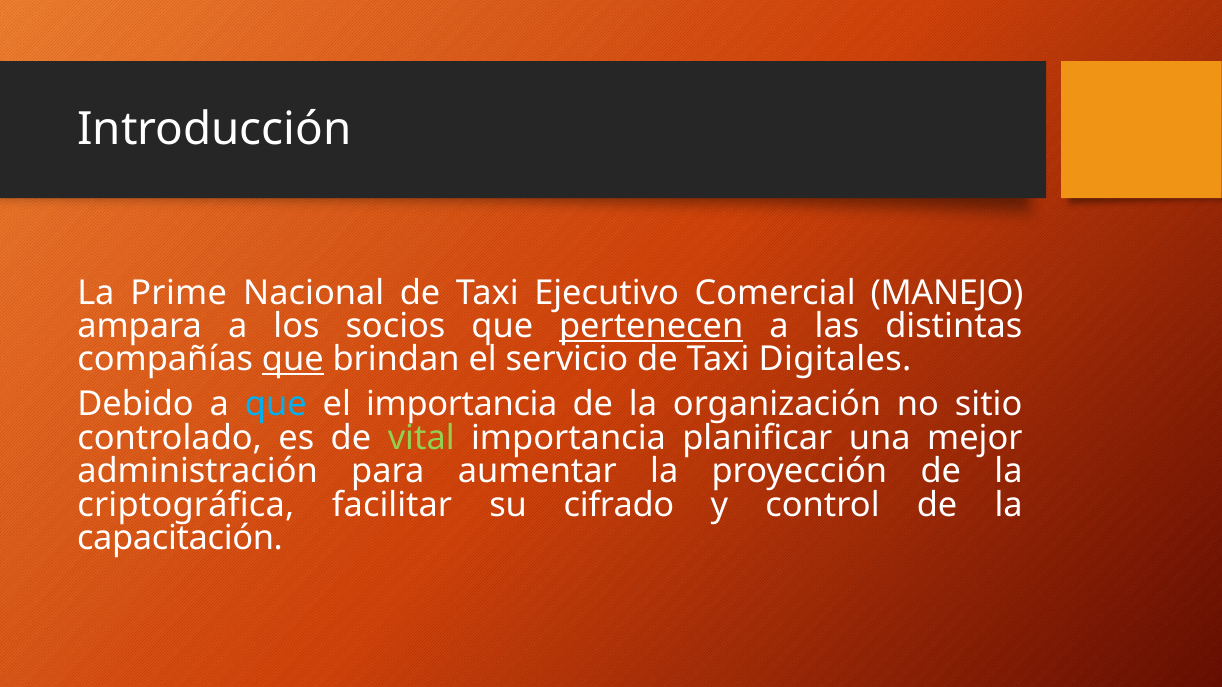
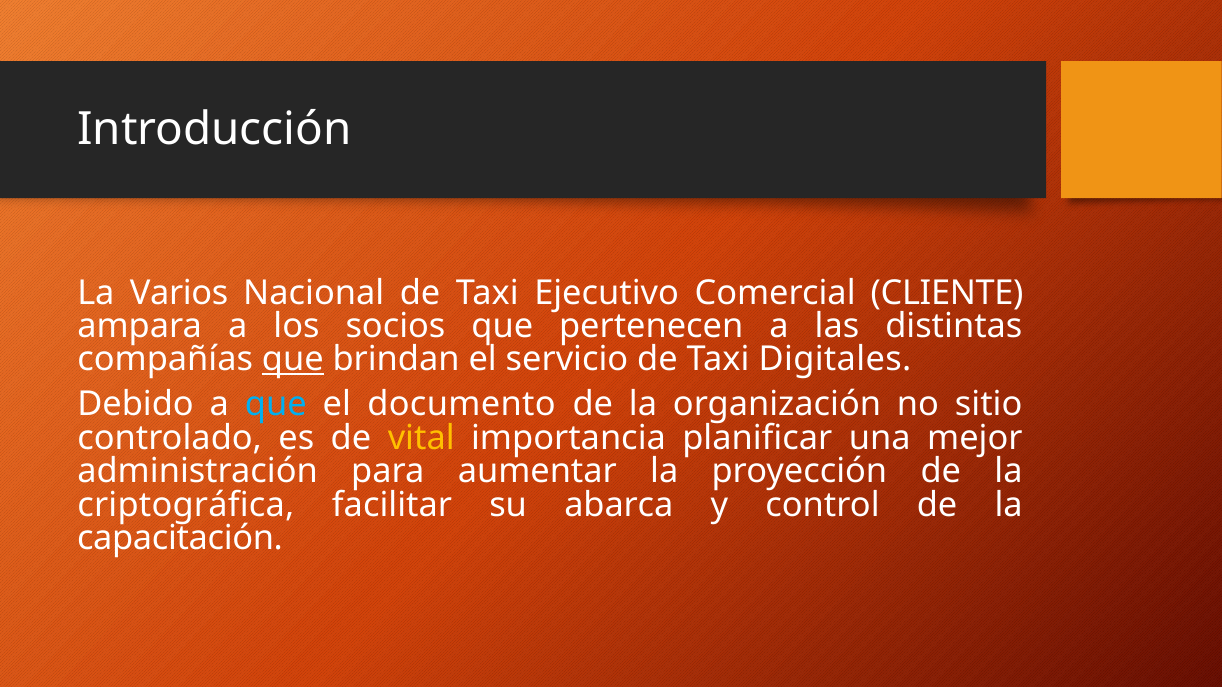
Prime: Prime -> Varios (179, 293)
MANEJO: MANEJO -> CLIENTE (947, 293)
pertenecen underline: present -> none (651, 326)
el importancia: importancia -> documento (462, 405)
vital colour: light green -> yellow (421, 438)
cifrado: cifrado -> abarca (619, 505)
